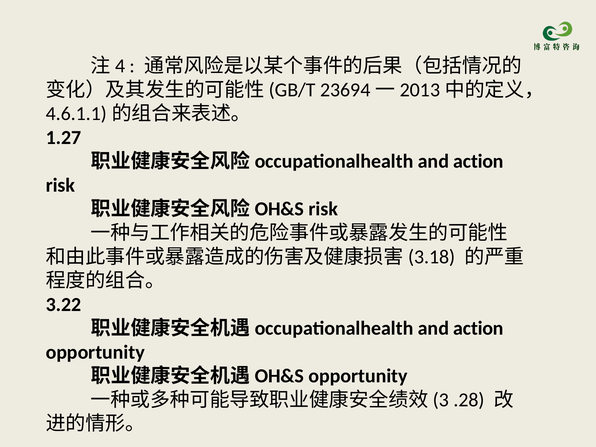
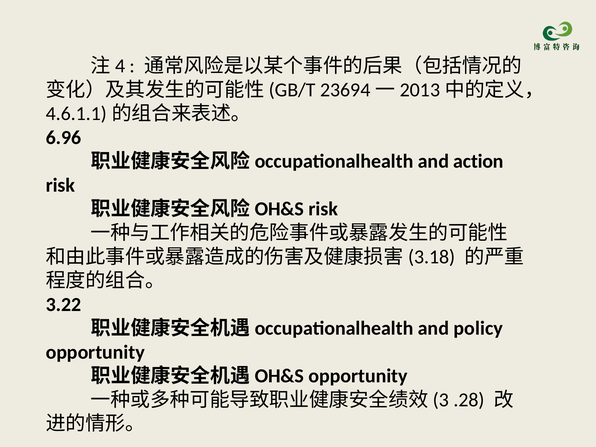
1.27: 1.27 -> 6.96 (63, 138)
action: action -> policy (478, 328)
